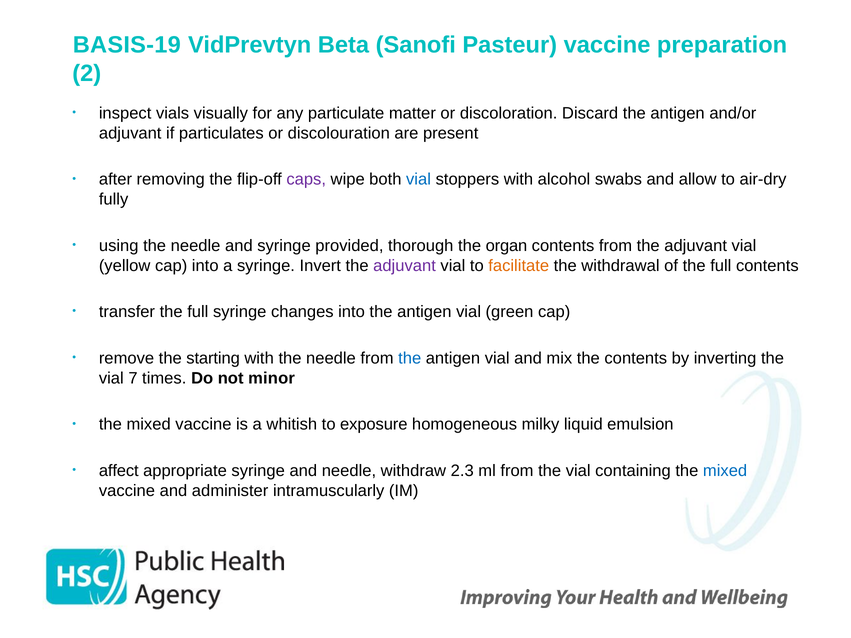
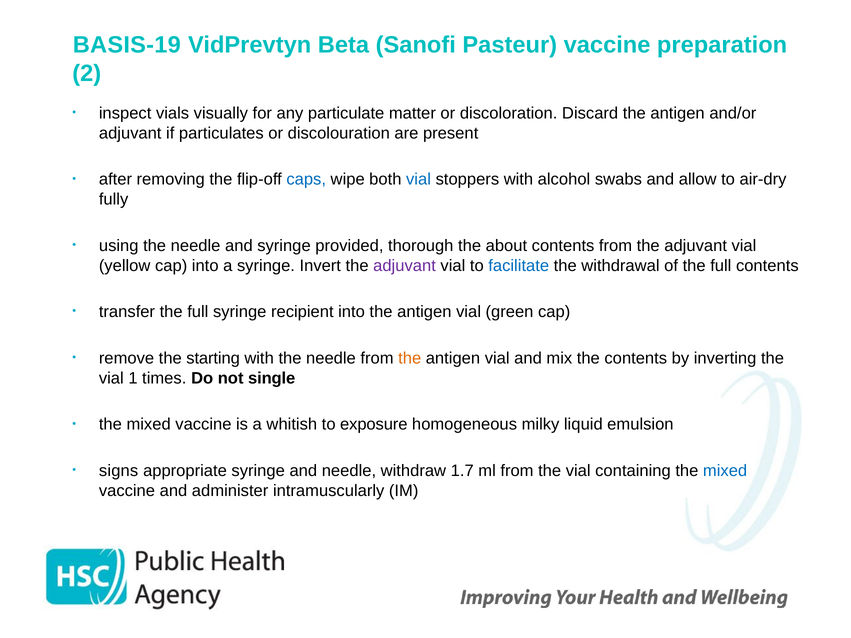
caps colour: purple -> blue (306, 180)
organ: organ -> about (506, 246)
facilitate colour: orange -> blue (519, 266)
changes: changes -> recipient (302, 312)
the colour: blue -> orange (410, 358)
7: 7 -> 1 (133, 378)
minor: minor -> single (272, 378)
affect: affect -> signs (119, 471)
2.3: 2.3 -> 1.7 (462, 471)
